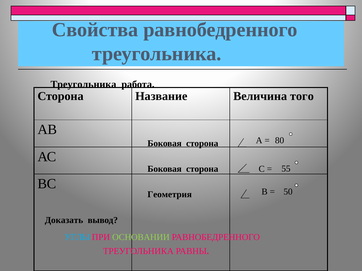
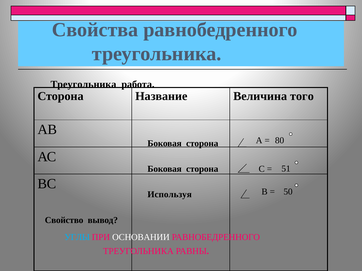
55: 55 -> 51 (286, 169)
Геометрия: Геометрия -> Используя (170, 195)
Доказать: Доказать -> Свойство (64, 221)
ОСНОВАНИИ colour: light green -> white (141, 238)
